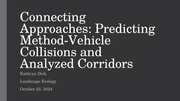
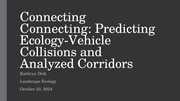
Approaches: Approaches -> Connecting (56, 29)
Method-Vehicle: Method-Vehicle -> Ecology-Vehicle (65, 40)
